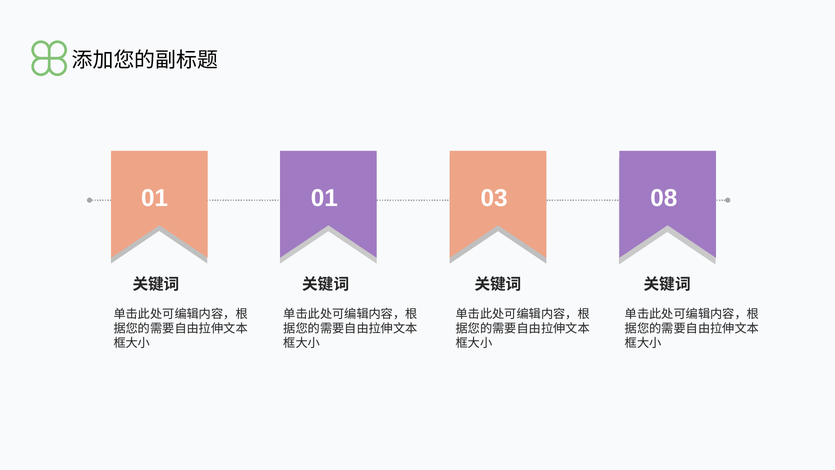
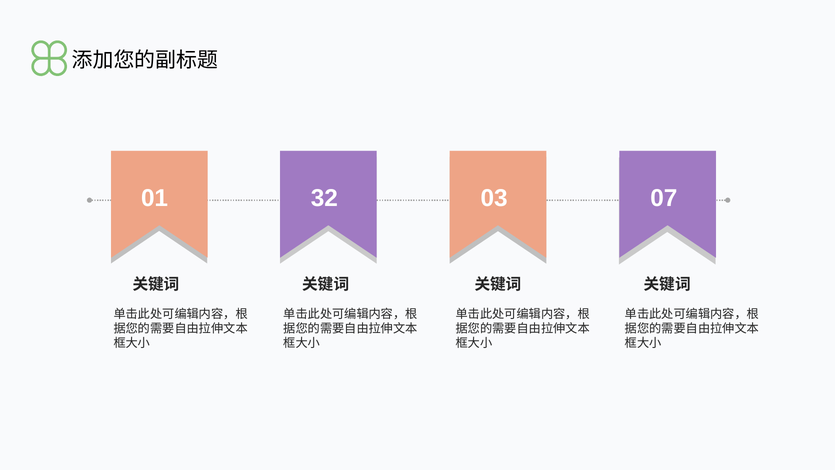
01 01: 01 -> 32 (324, 198)
08: 08 -> 07 (664, 198)
